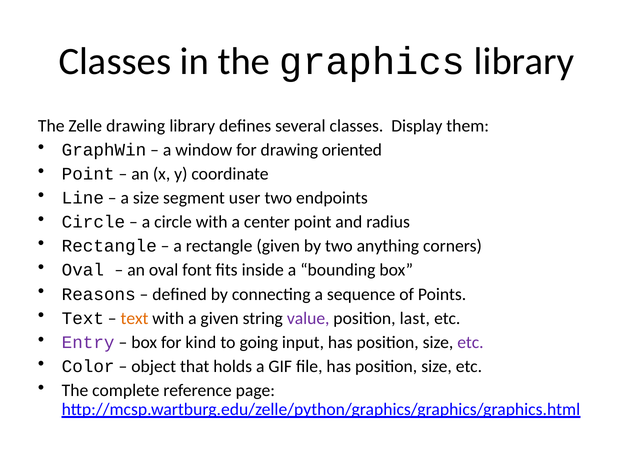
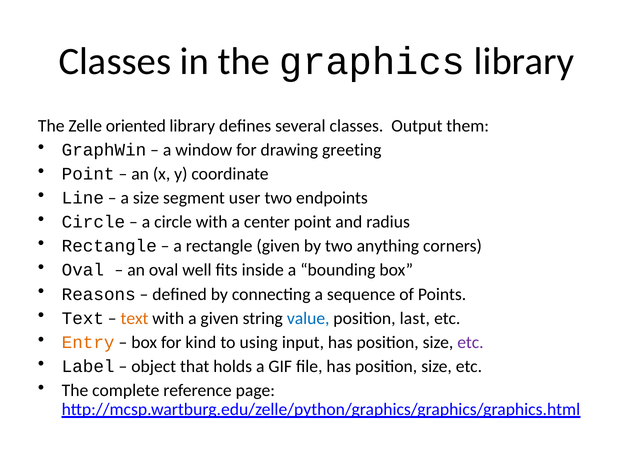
Zelle drawing: drawing -> oriented (136, 126)
Display: Display -> Output (417, 126)
oriented: oriented -> greeting (352, 150)
font: font -> well (197, 270)
value colour: purple -> blue (308, 318)
Entry colour: purple -> orange (88, 342)
going: going -> using (259, 342)
Color: Color -> Label (88, 366)
